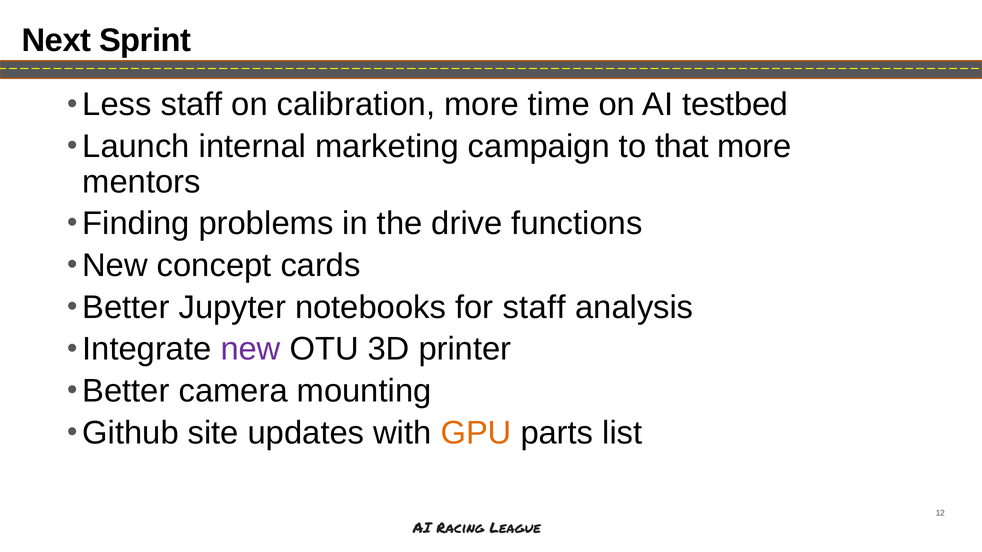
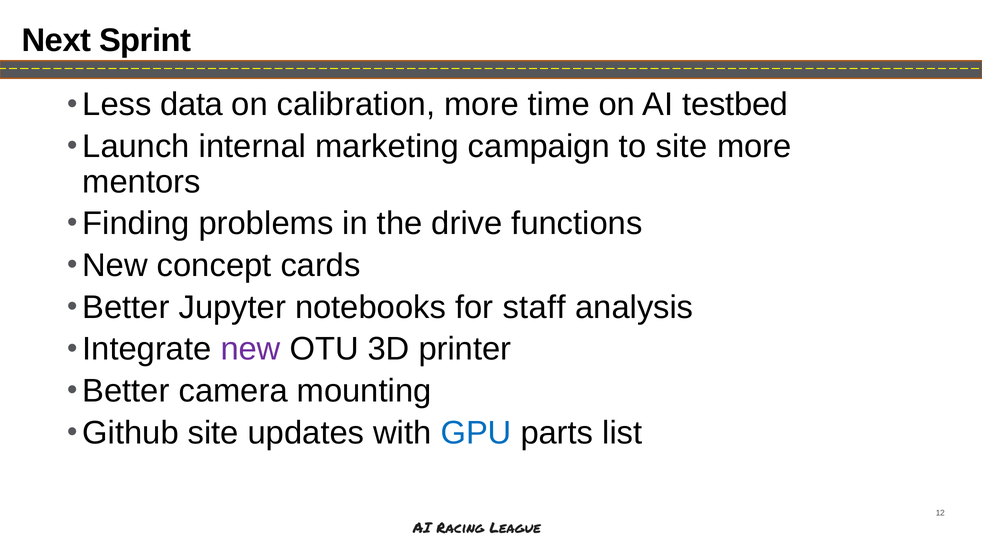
Less staff: staff -> data (192, 105)
to that: that -> site (682, 147)
GPU colour: orange -> blue (476, 433)
